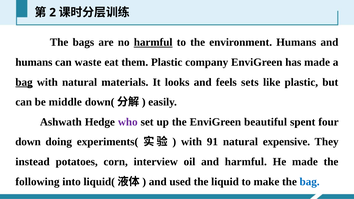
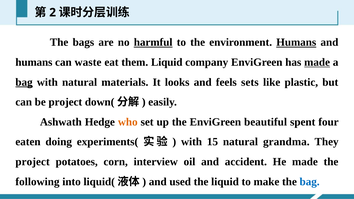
Humans underline: none -> present (296, 42)
them Plastic: Plastic -> Liquid (167, 62)
made underline: none -> present (317, 62)
be middle: middle -> project (65, 102)
who colour: purple -> orange (128, 122)
down: down -> eaten (28, 142)
91: 91 -> 15 (212, 142)
expensive: expensive -> grandma (286, 142)
instead: instead -> project (33, 162)
and harmful: harmful -> accident (246, 162)
